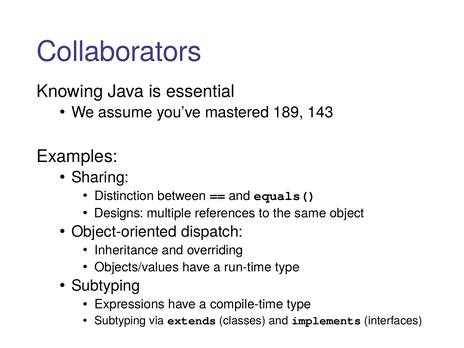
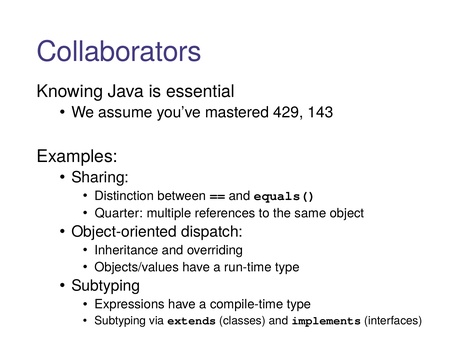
189: 189 -> 429 (288, 112)
Designs: Designs -> Quarter (119, 213)
